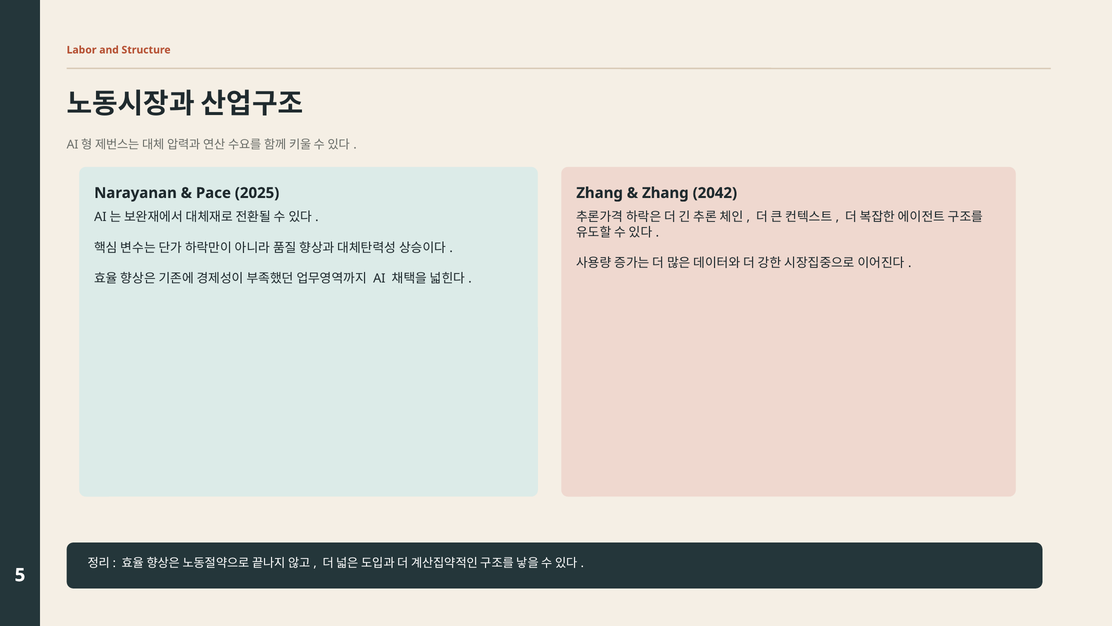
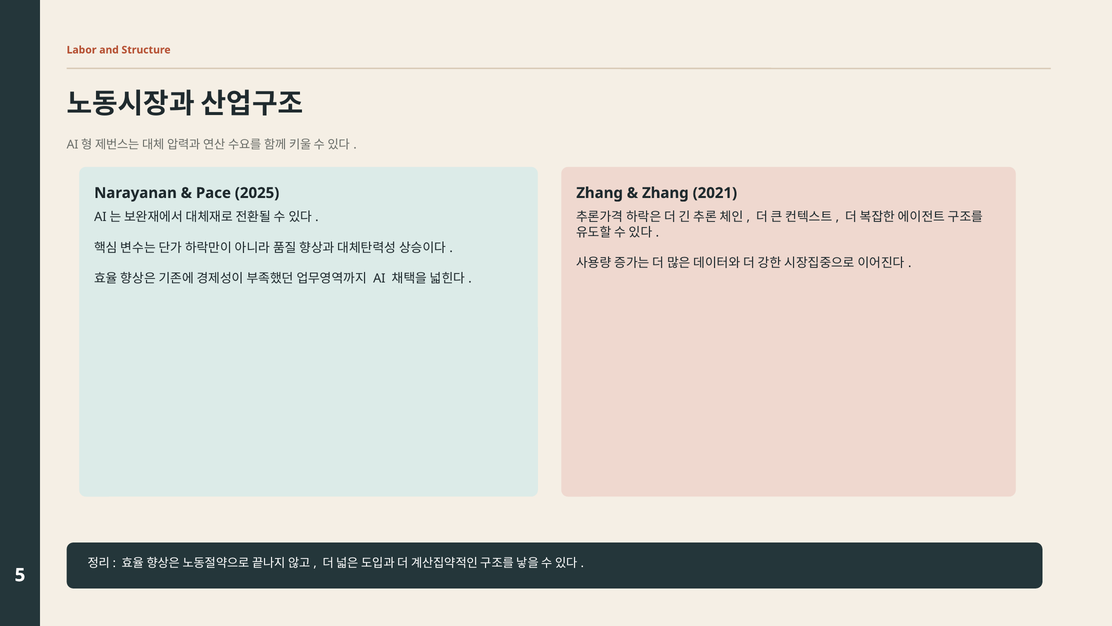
2042: 2042 -> 2021 (715, 193)
